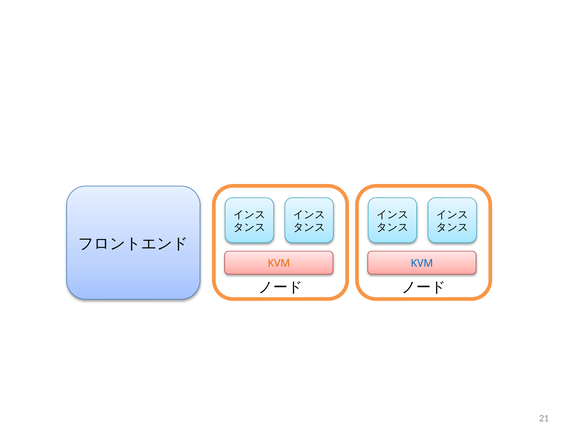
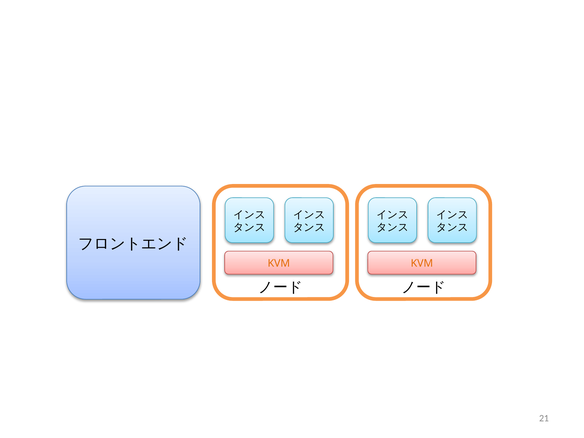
KVM colour: blue -> orange (422, 263)
